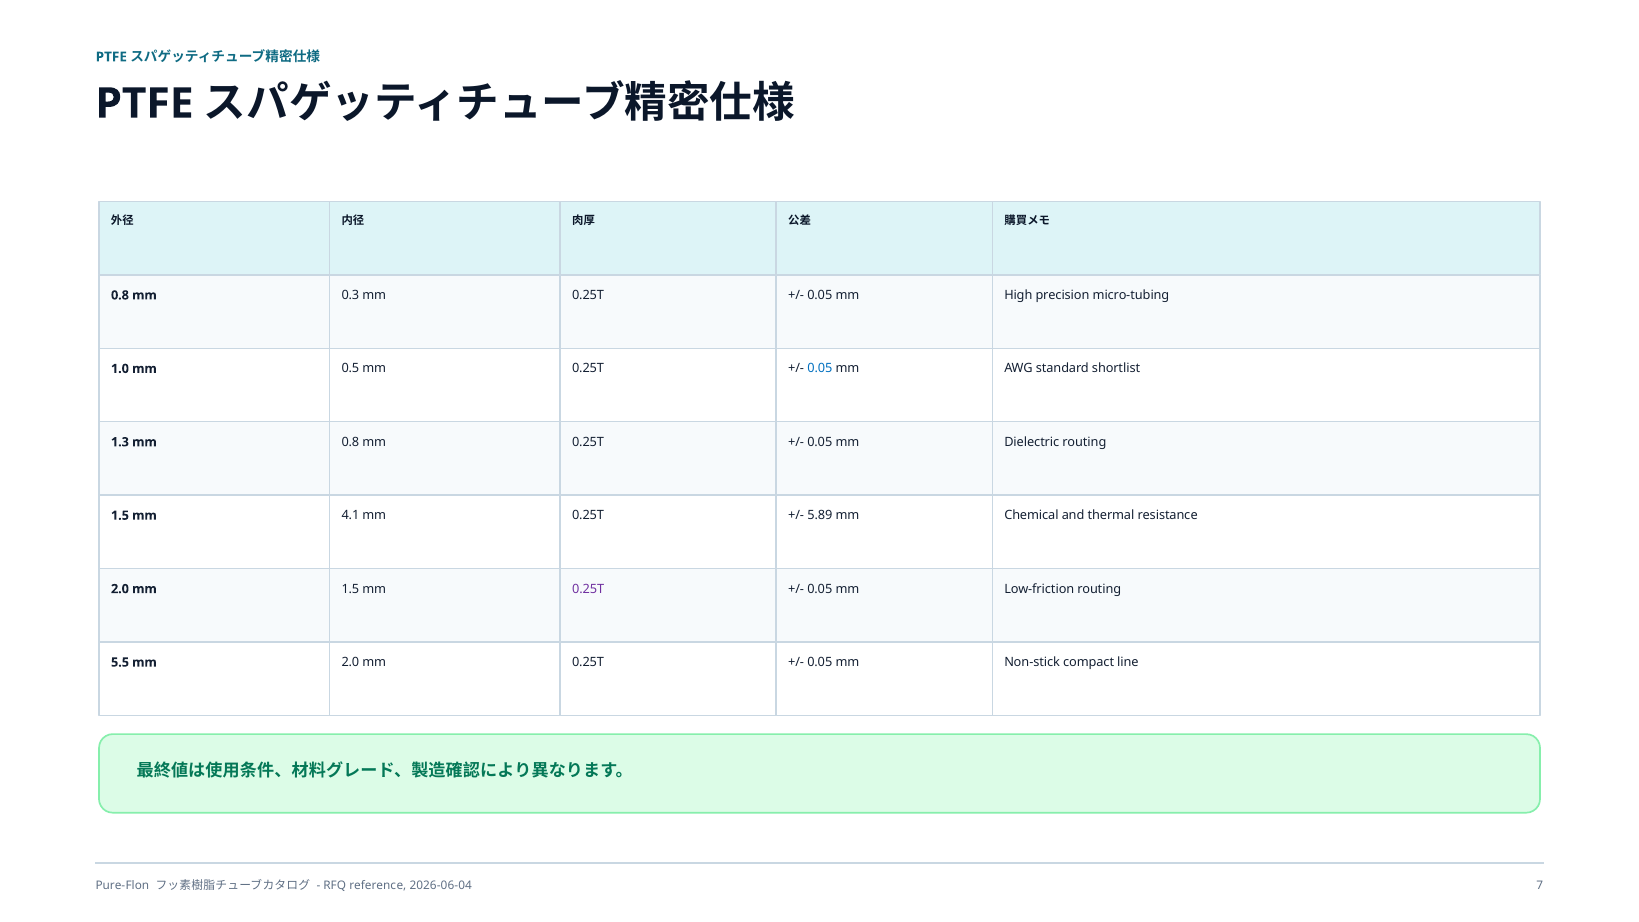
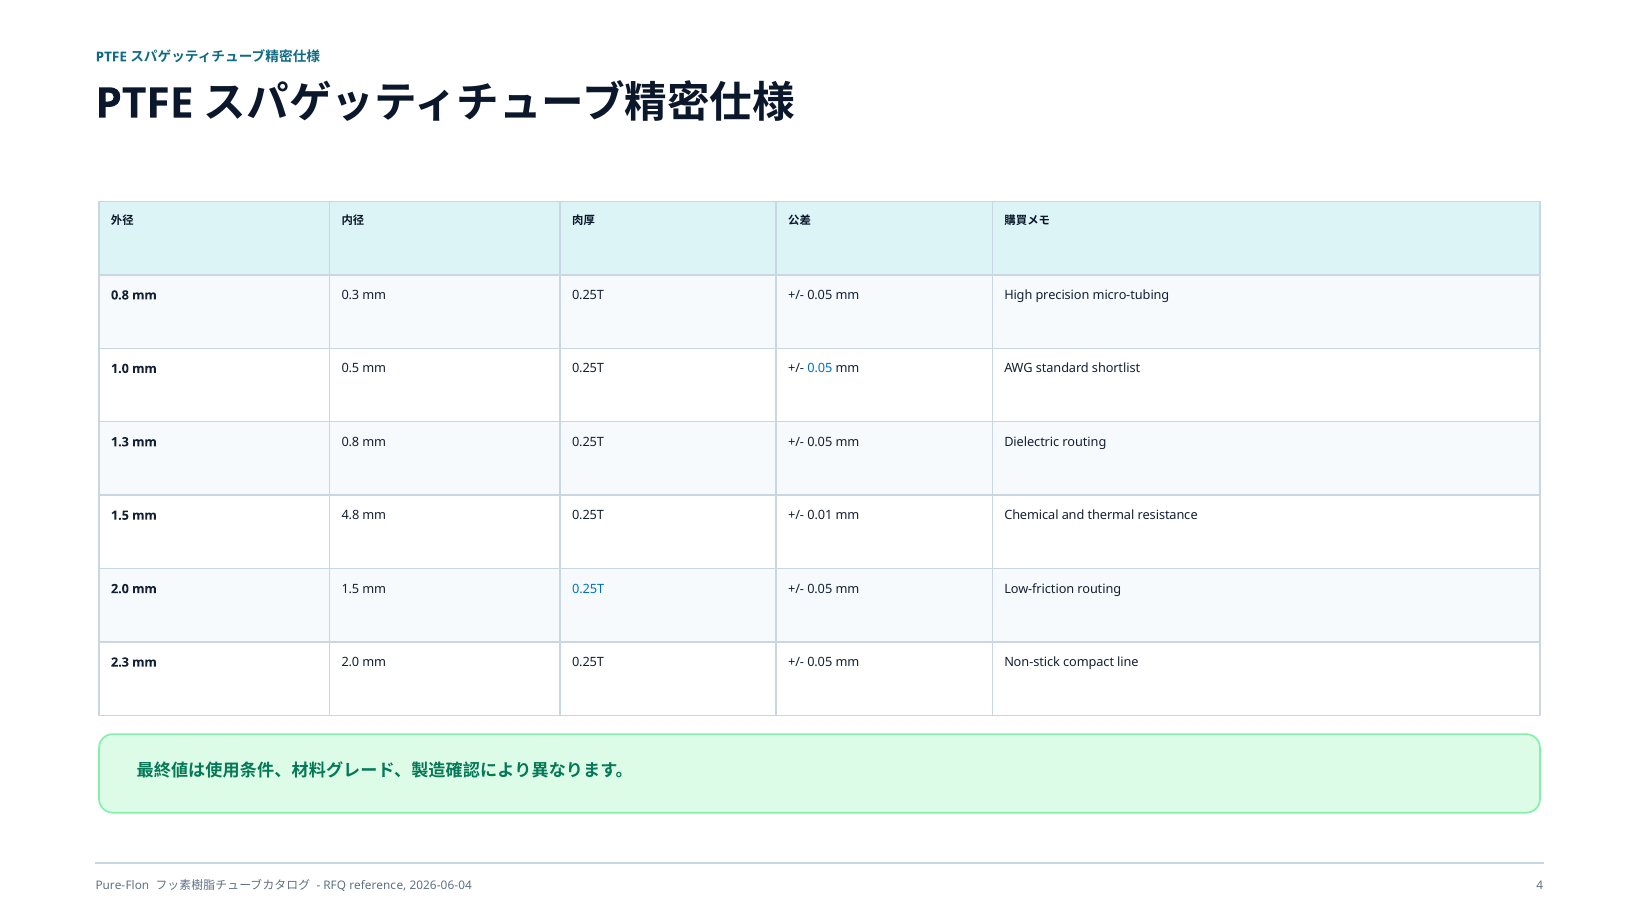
4.1: 4.1 -> 4.8 (350, 515)
5.89: 5.89 -> 0.01 (820, 515)
0.25T colour: purple -> blue (588, 589)
5.5: 5.5 -> 2.3 (120, 662)
7: 7 -> 4 (1540, 886)
